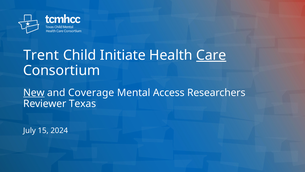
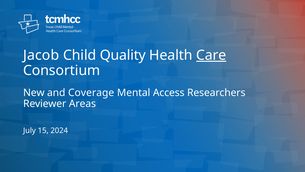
Trent: Trent -> Jacob (41, 55)
Initiate: Initiate -> Quality (123, 55)
New underline: present -> none (34, 92)
Texas: Texas -> Areas (82, 103)
